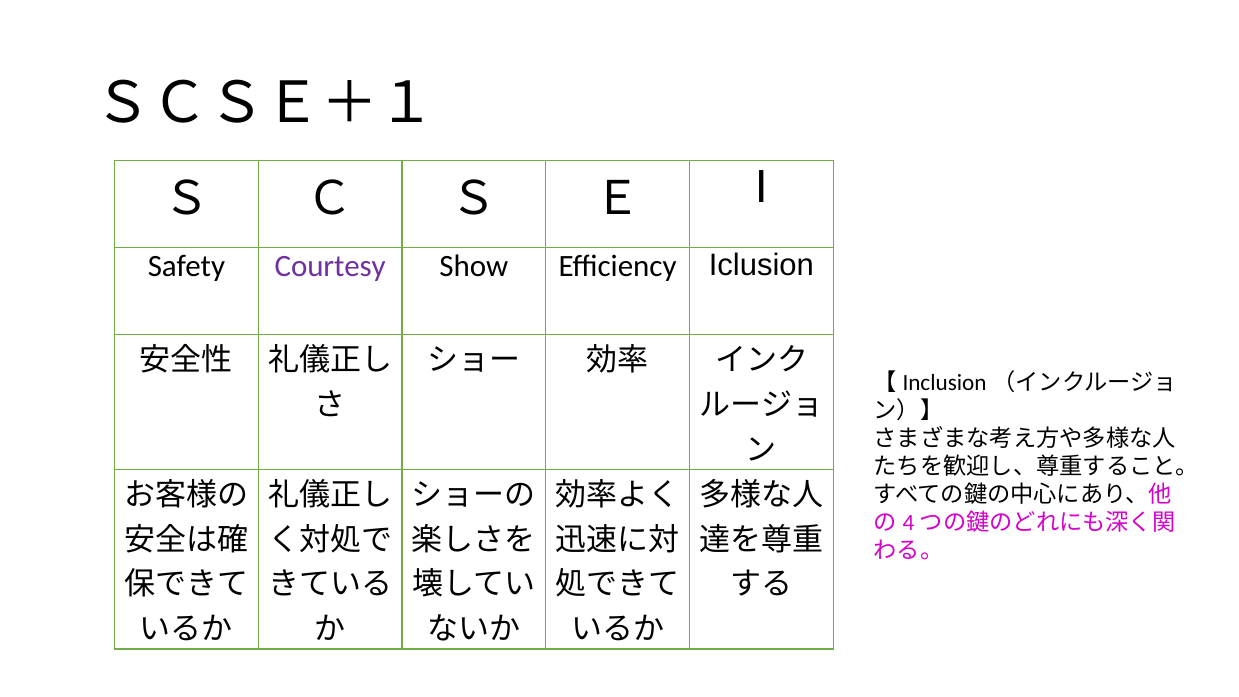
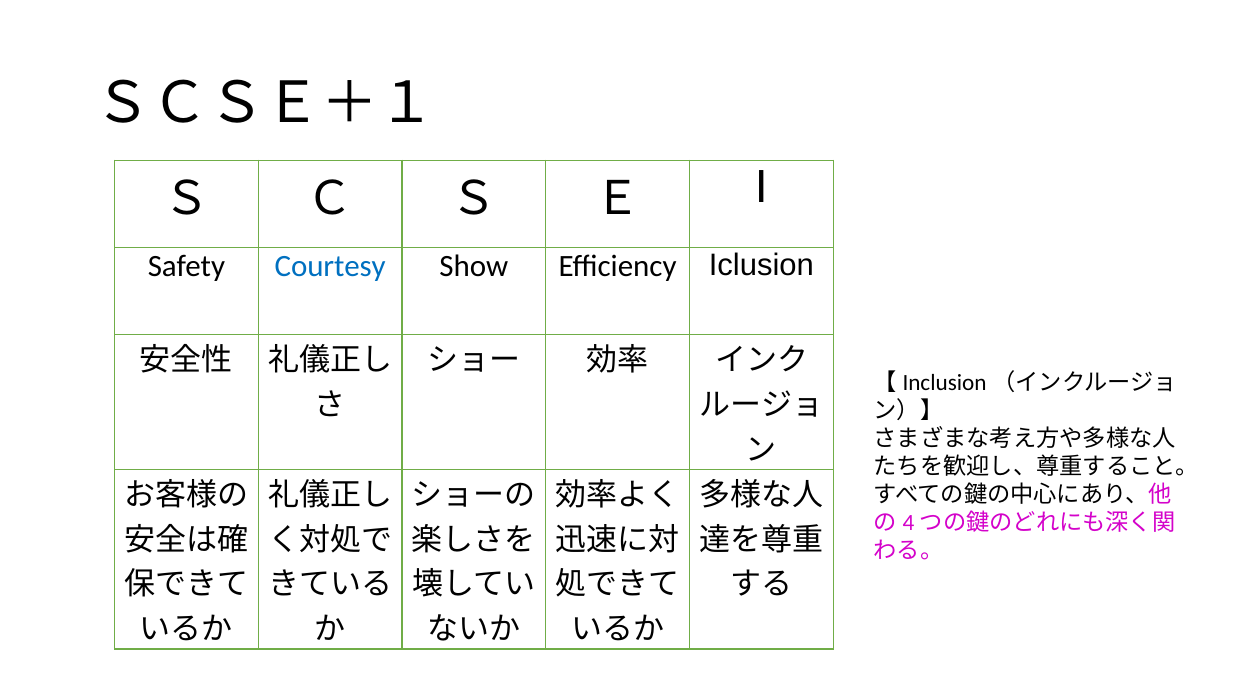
Courtesy colour: purple -> blue (330, 266)
